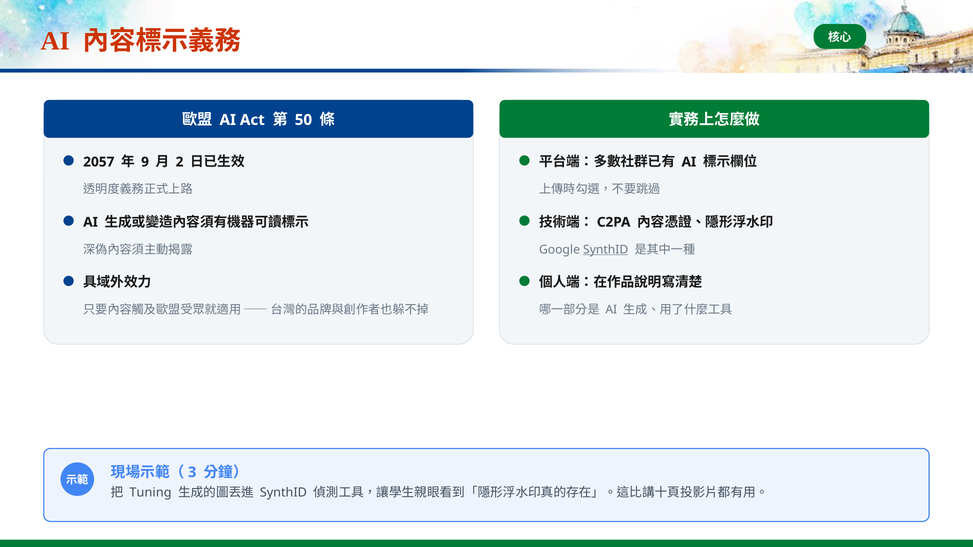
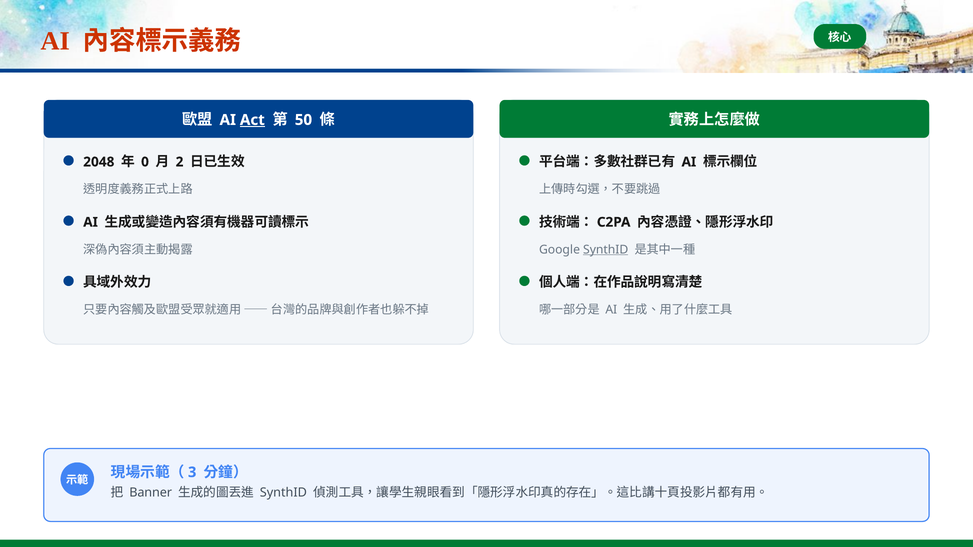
Act underline: none -> present (252, 120)
2057: 2057 -> 2048 (99, 162)
9: 9 -> 0 (145, 162)
Tuning: Tuning -> Banner (151, 493)
